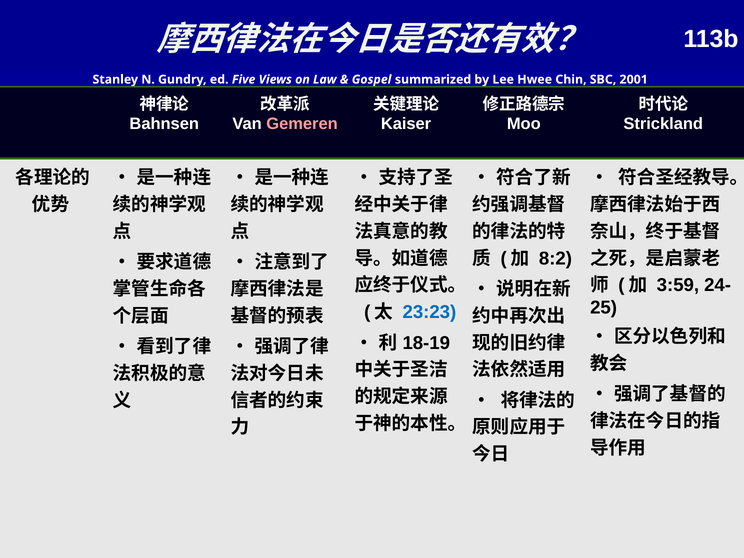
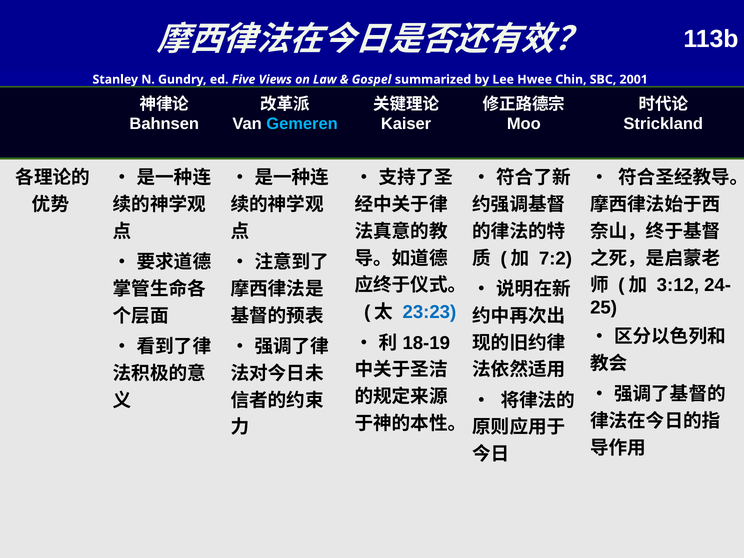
Gemeren colour: pink -> light blue (302, 124)
8:2: 8:2 -> 7:2 (555, 258)
3:59: 3:59 -> 3:12 (678, 285)
